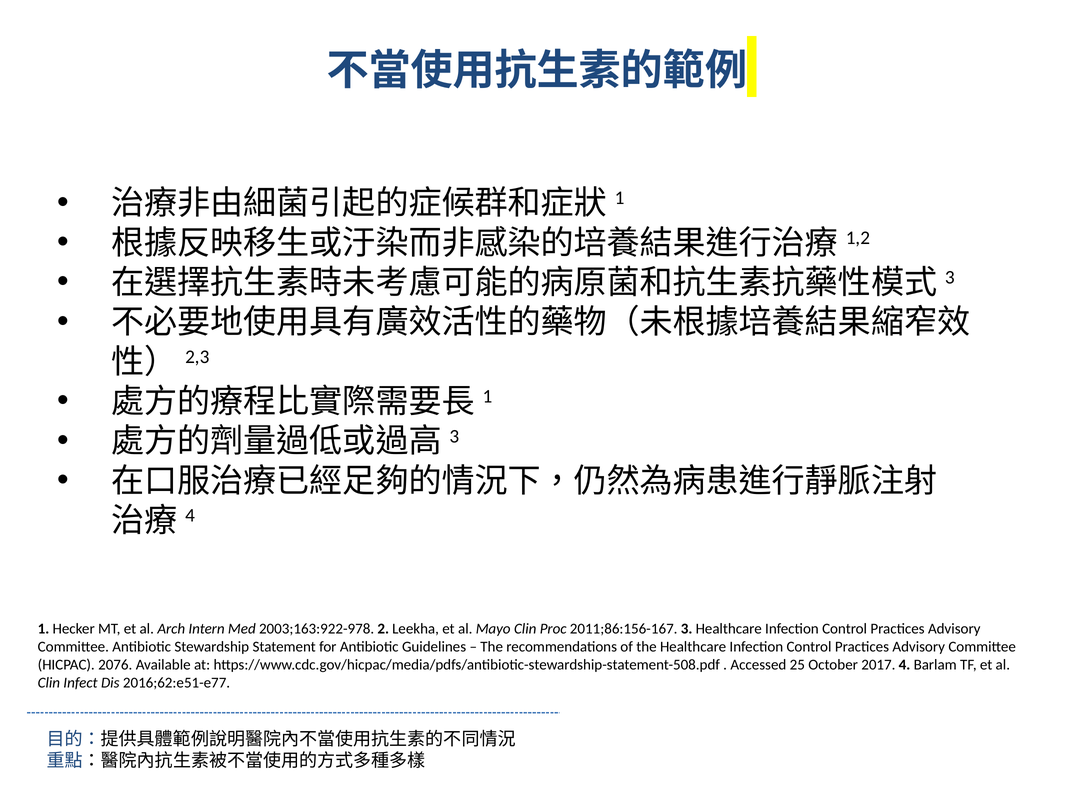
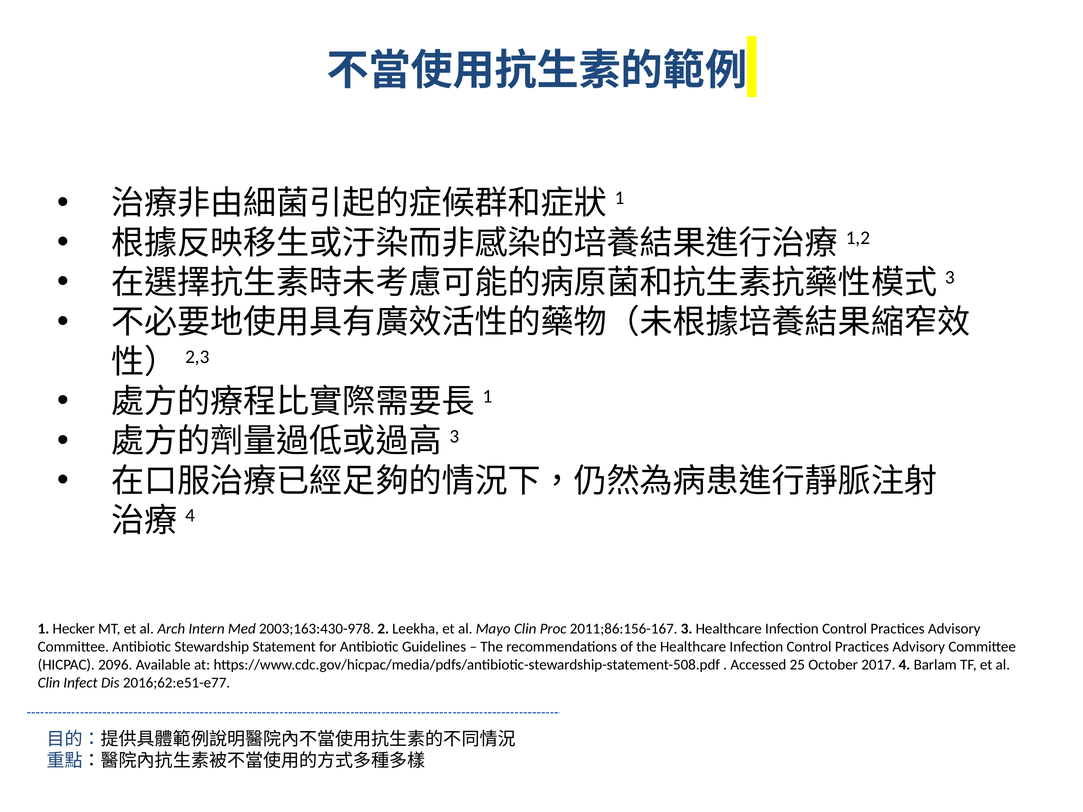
2003;163:922-978: 2003;163:922-978 -> 2003;163:430-978 (317, 629)
2076: 2076 -> 2096 (115, 665)
